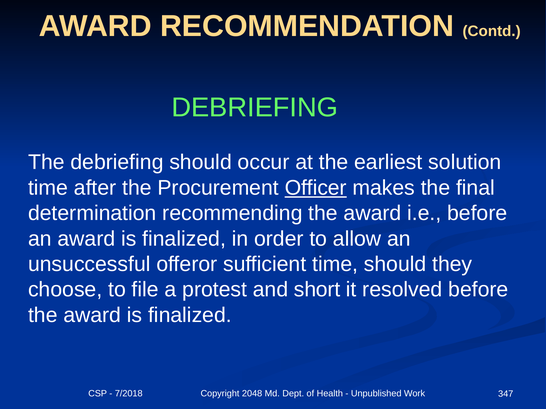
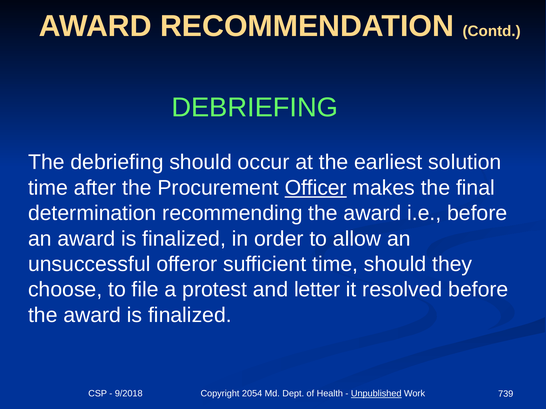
short: short -> letter (317, 290)
7/2018: 7/2018 -> 9/2018 (129, 394)
2048: 2048 -> 2054 (252, 394)
Unpublished underline: none -> present (376, 394)
347: 347 -> 739 (506, 394)
